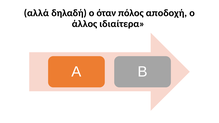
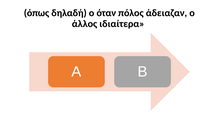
αλλά: αλλά -> όπως (37, 13)
αποδοχή: αποδοχή -> άδειαζαν (167, 13)
